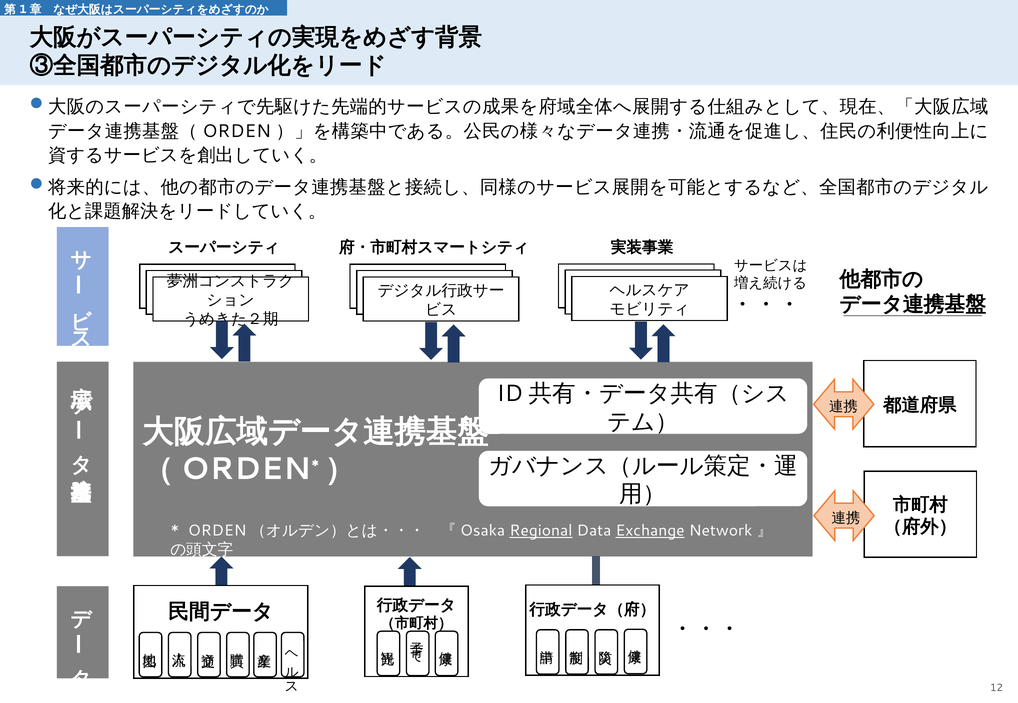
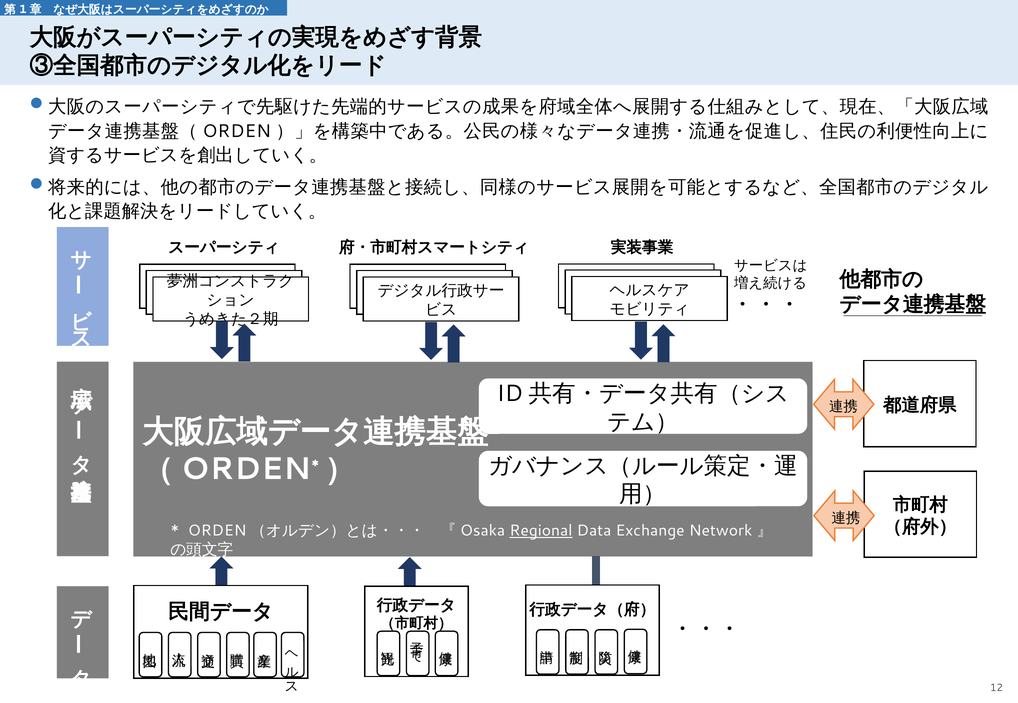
Exchange underline: present -> none (650, 531)
